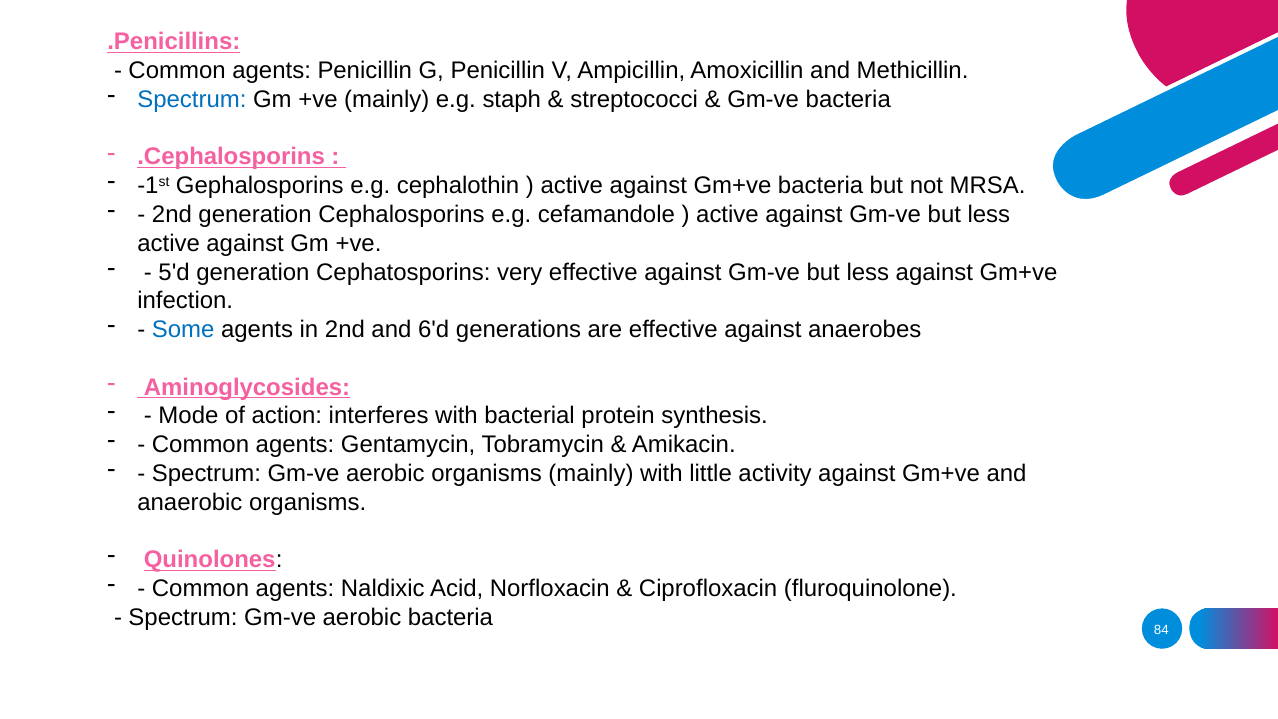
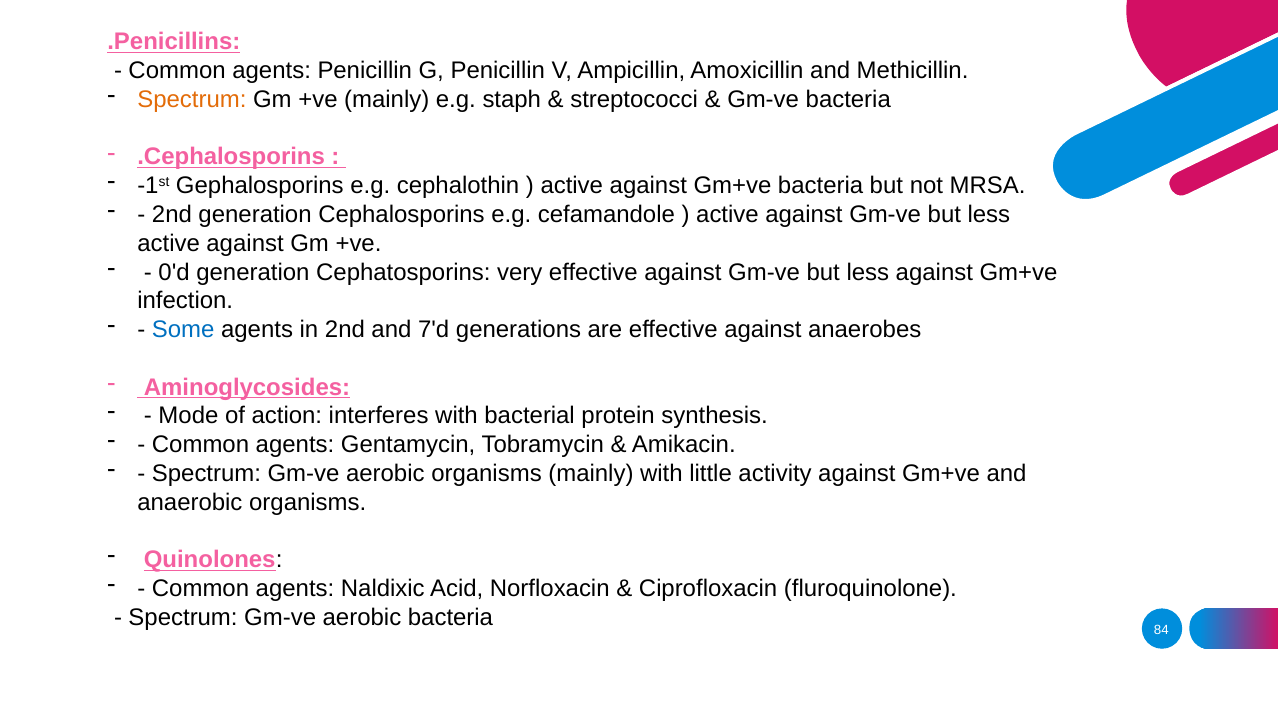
Spectrum colour: blue -> orange (192, 100)
5'd: 5'd -> 0'd (174, 272)
6'd: 6'd -> 7'd (434, 330)
